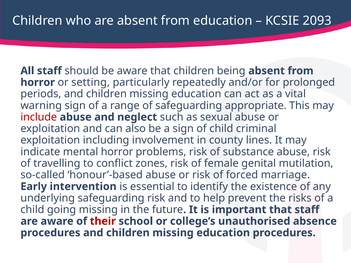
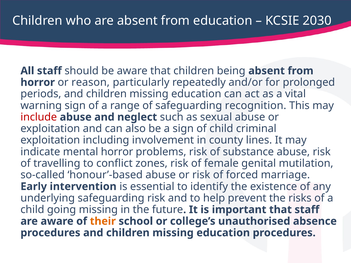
2093: 2093 -> 2030 (317, 21)
setting: setting -> reason (91, 82)
appropriate: appropriate -> recognition (256, 106)
their colour: red -> orange (103, 221)
